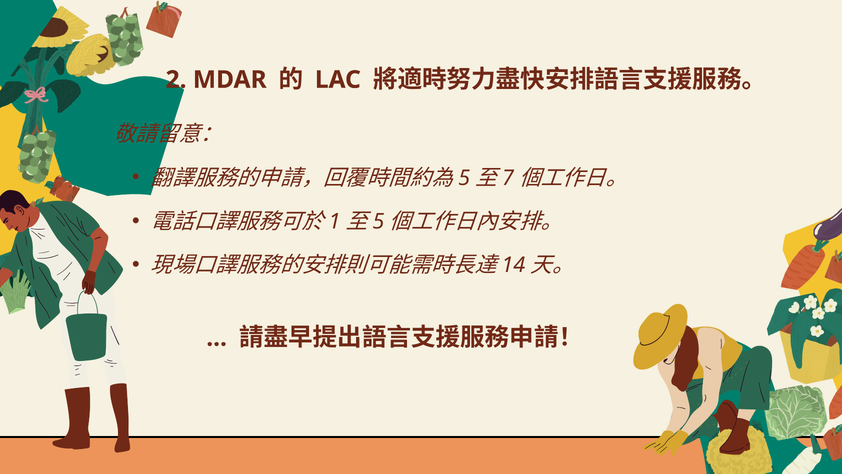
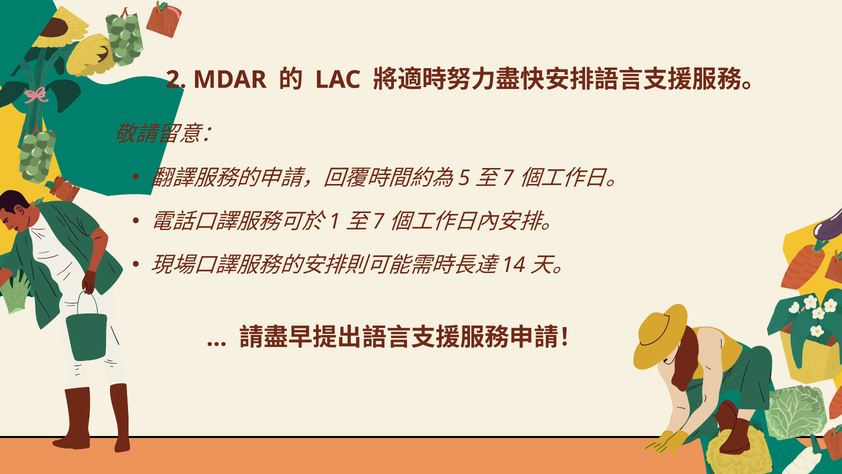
5: 5 -> 7 (378, 221)
